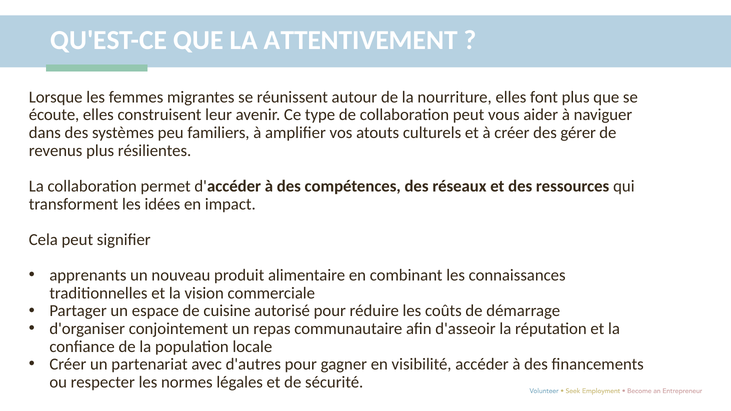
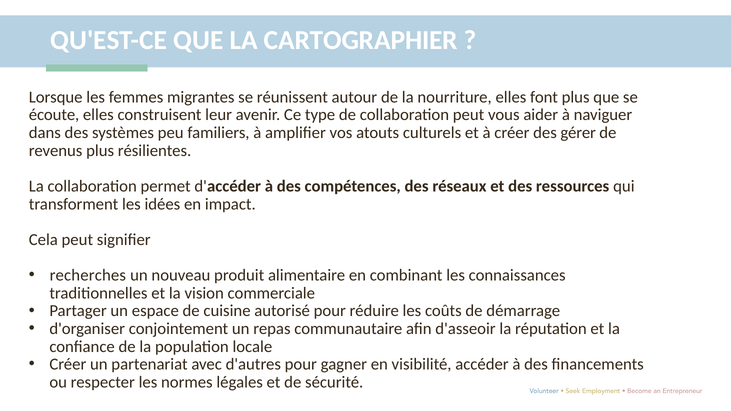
ATTENTIVEMENT: ATTENTIVEMENT -> CARTOGRAPHIER (361, 40)
apprenants: apprenants -> recherches (88, 275)
